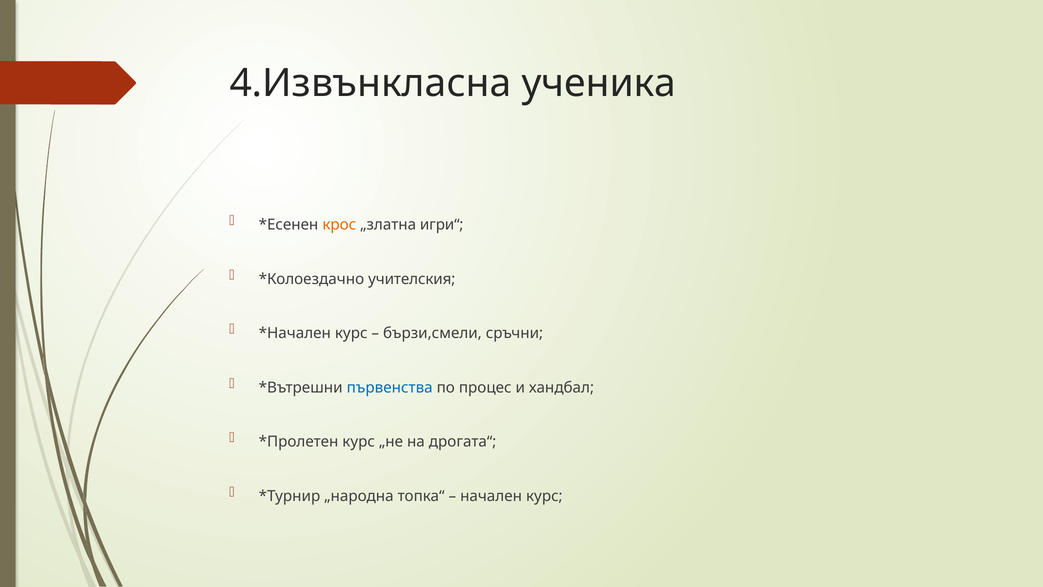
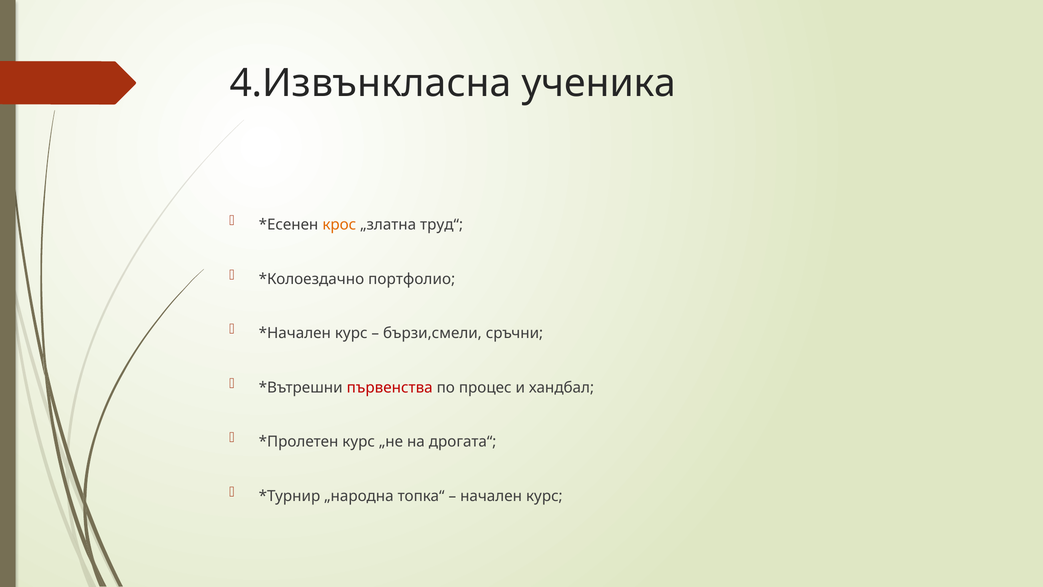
игри“: игри“ -> труд“ (442, 225)
учителския: учителския -> портфолио (412, 279)
първенства colour: blue -> red (390, 387)
